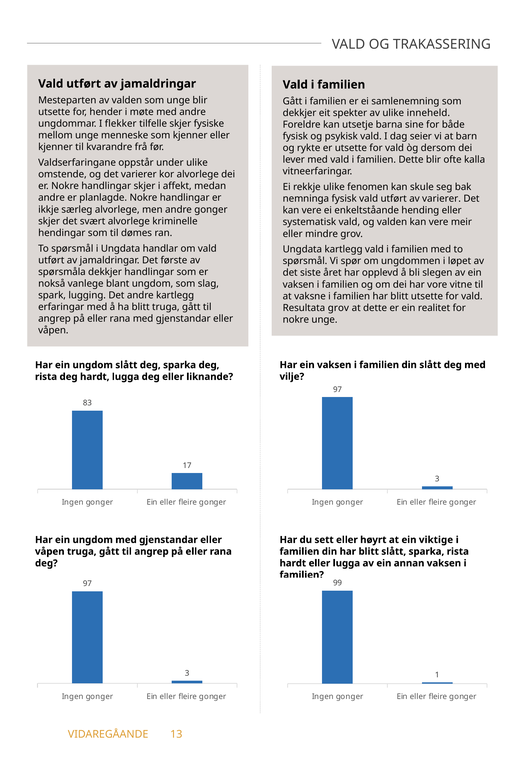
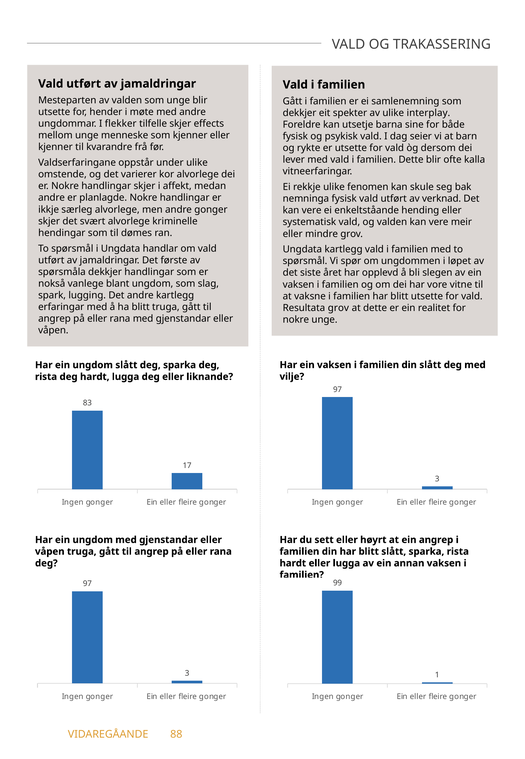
inneheld: inneheld -> interplay (428, 113)
fysiske: fysiske -> effects (209, 124)
av varierer: varierer -> verknad (442, 199)
ein viktige: viktige -> angrep (436, 539)
13: 13 -> 88 (176, 734)
